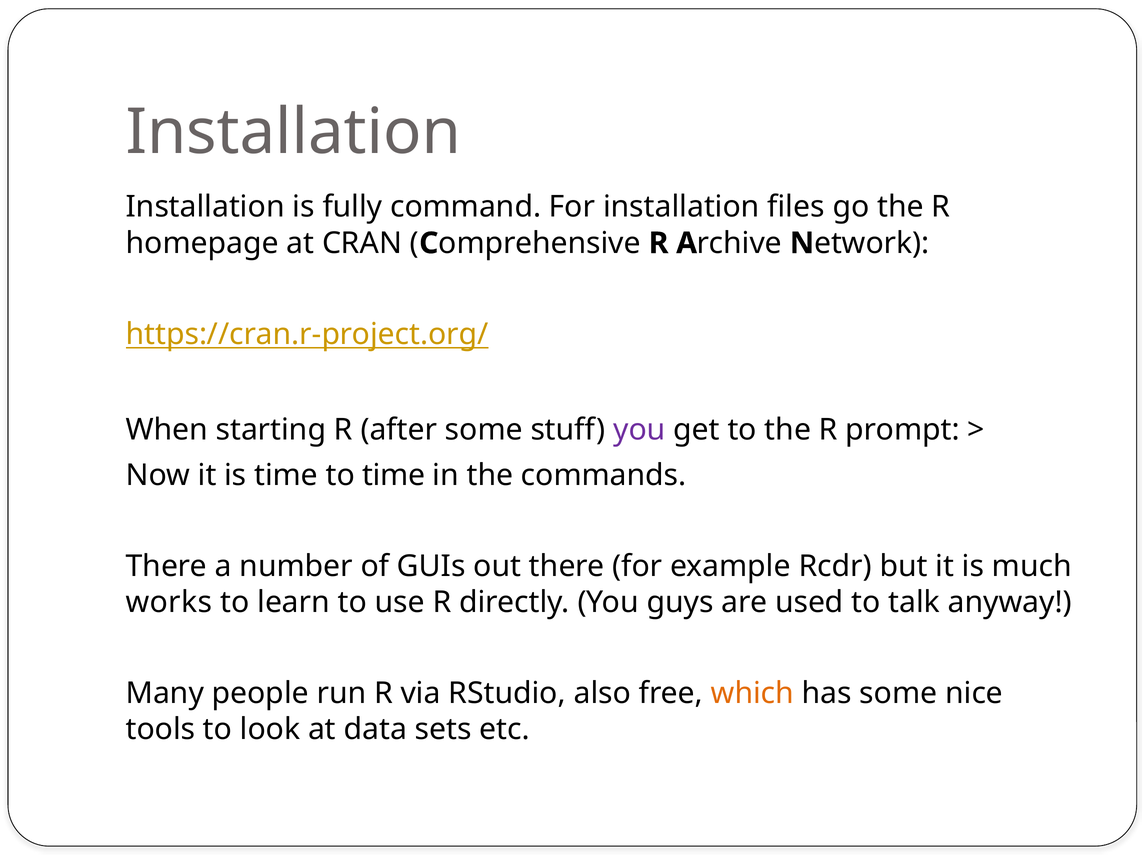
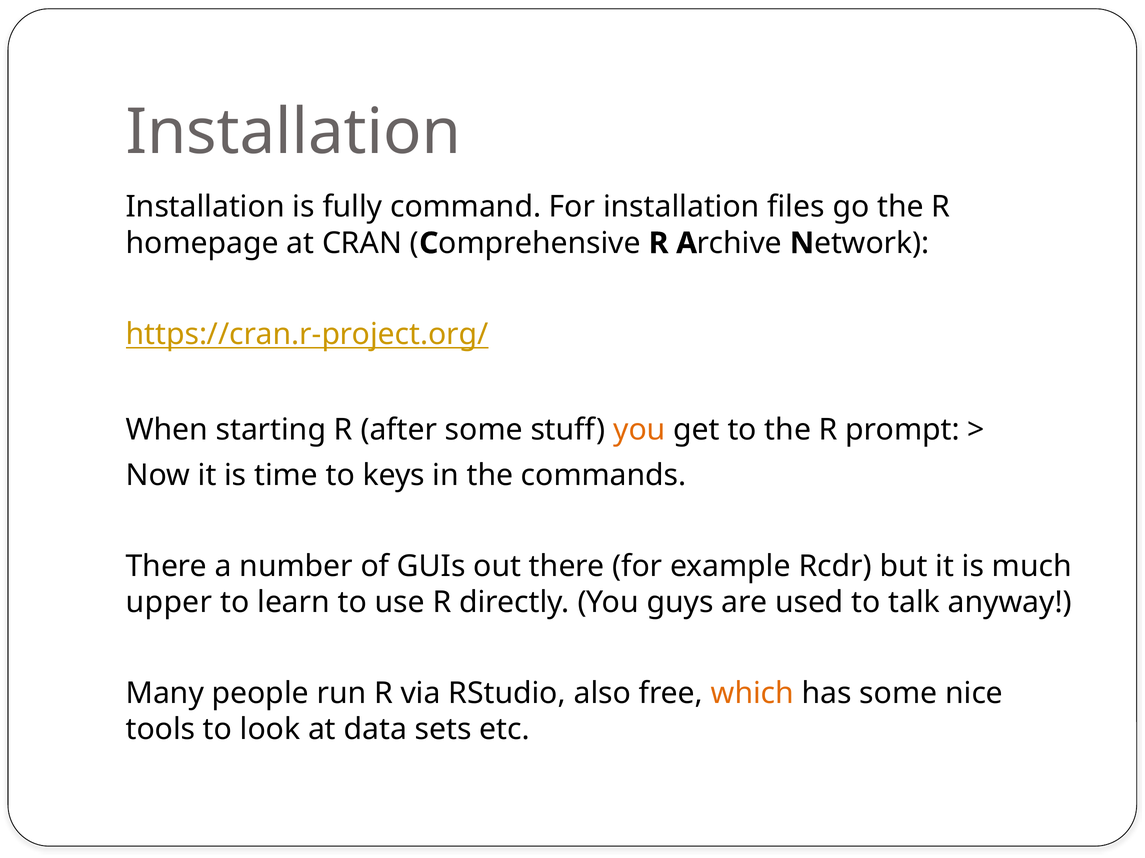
you colour: purple -> orange (639, 430)
to time: time -> keys (394, 476)
works: works -> upper (169, 603)
